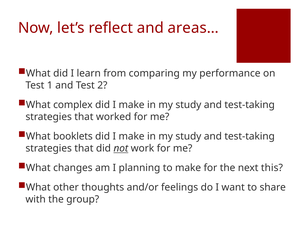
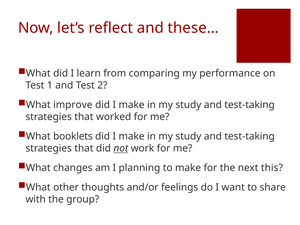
areas…: areas… -> these… (193, 28)
complex: complex -> improve (73, 105)
